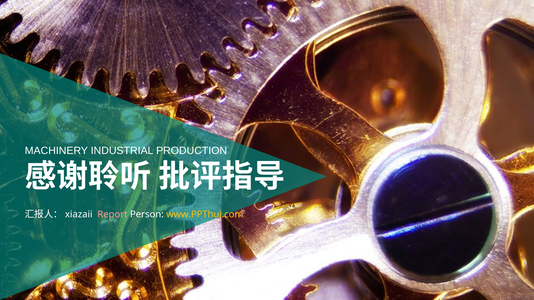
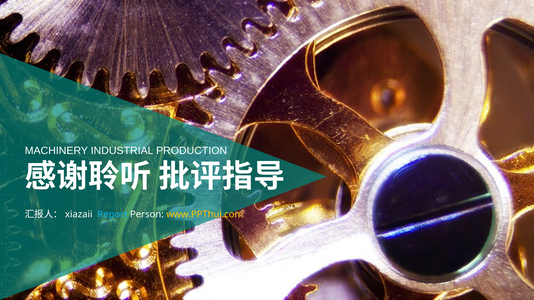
Report colour: pink -> light blue (112, 215)
